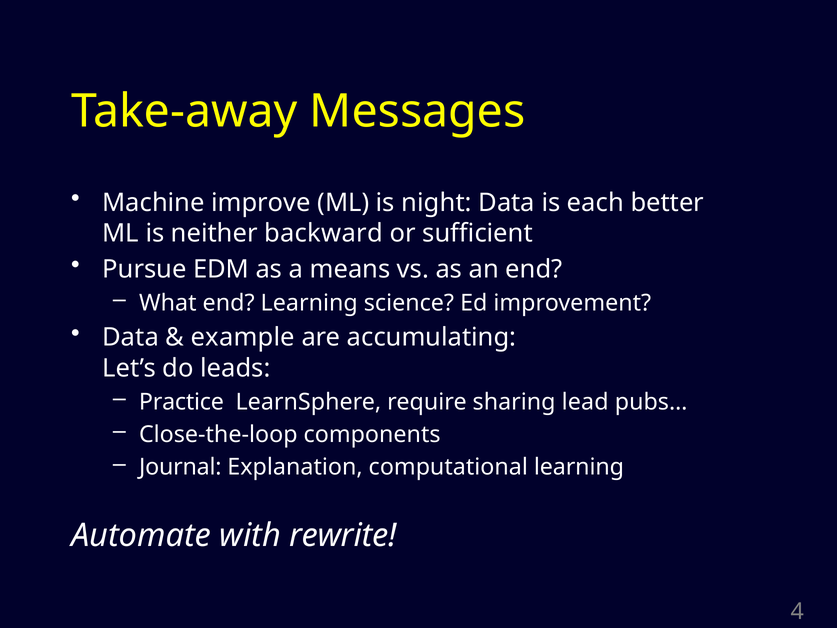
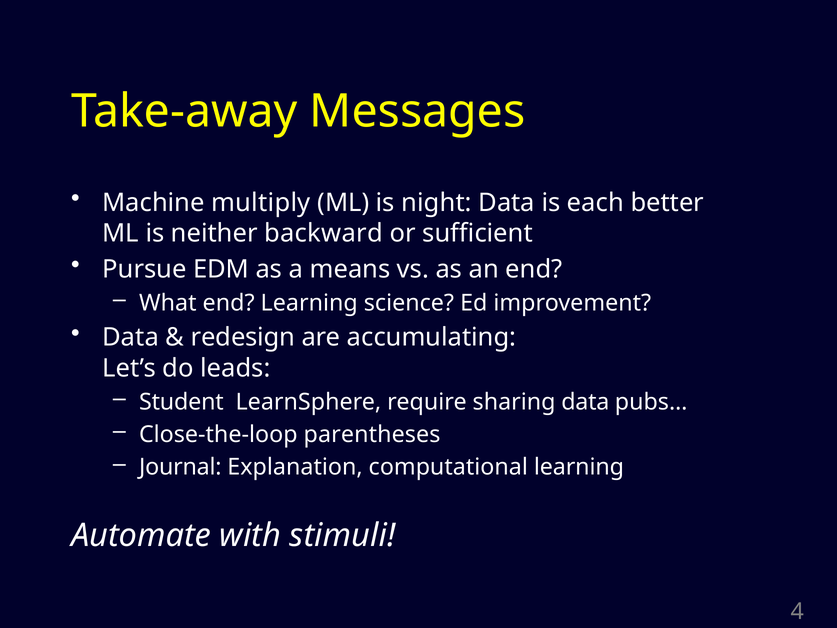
improve: improve -> multiply (261, 203)
example: example -> redesign (243, 337)
Practice: Practice -> Student (181, 402)
sharing lead: lead -> data (585, 402)
components: components -> parentheses (372, 434)
rewrite: rewrite -> stimuli (343, 535)
